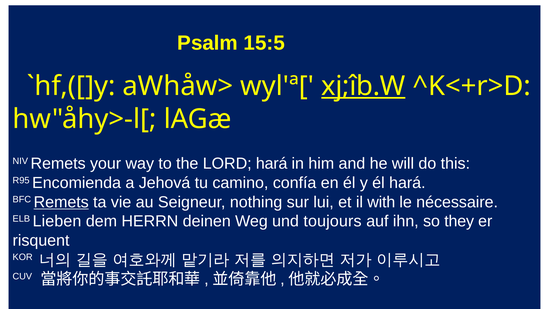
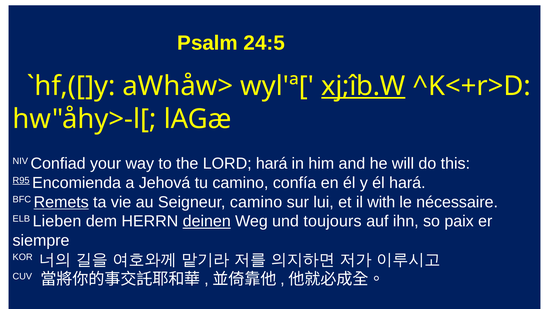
15:5: 15:5 -> 24:5 (264, 43)
NIV Remets: Remets -> Confiad (58, 164)
R95 underline: none -> present (21, 180)
Seigneur nothing: nothing -> camino (256, 202)
deinen underline: none -> present (207, 221)
they: they -> paix (459, 221)
risquent: risquent -> siempre (41, 240)
